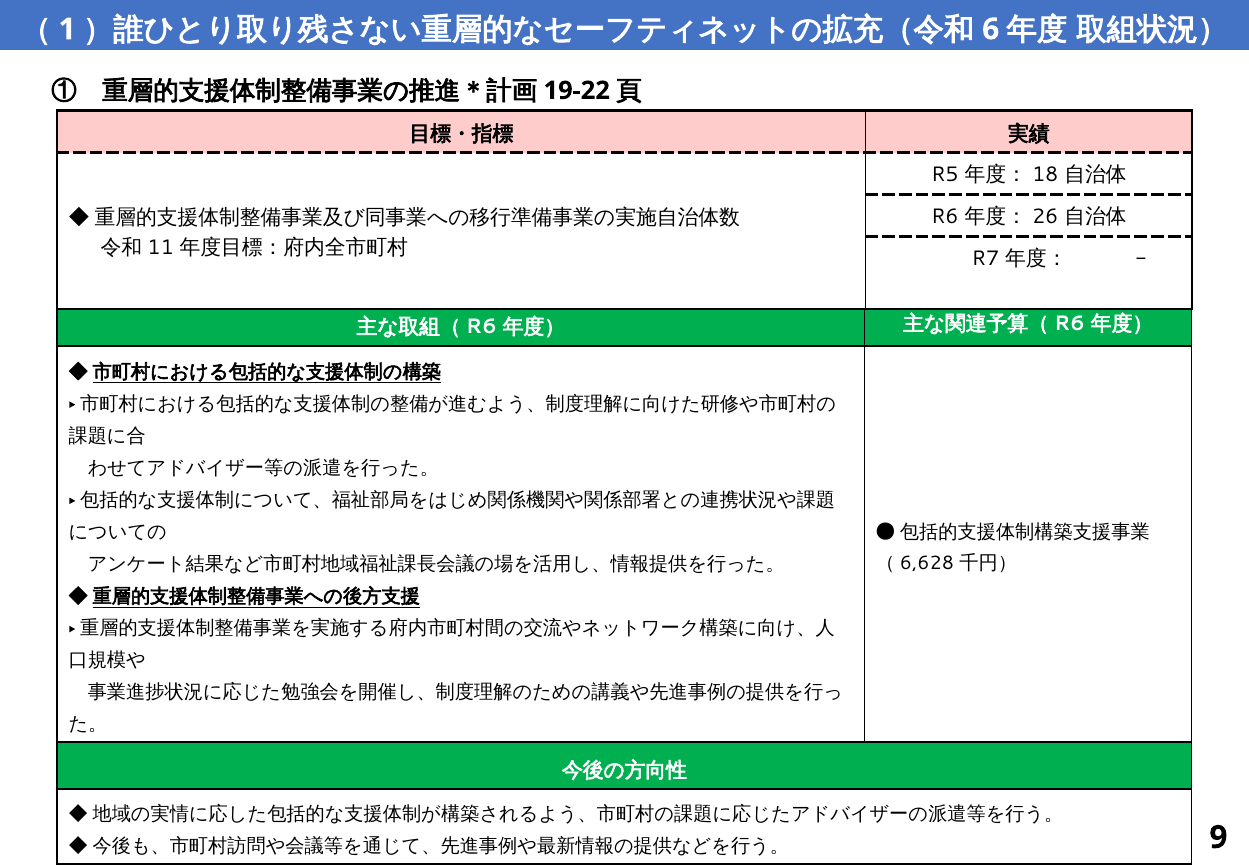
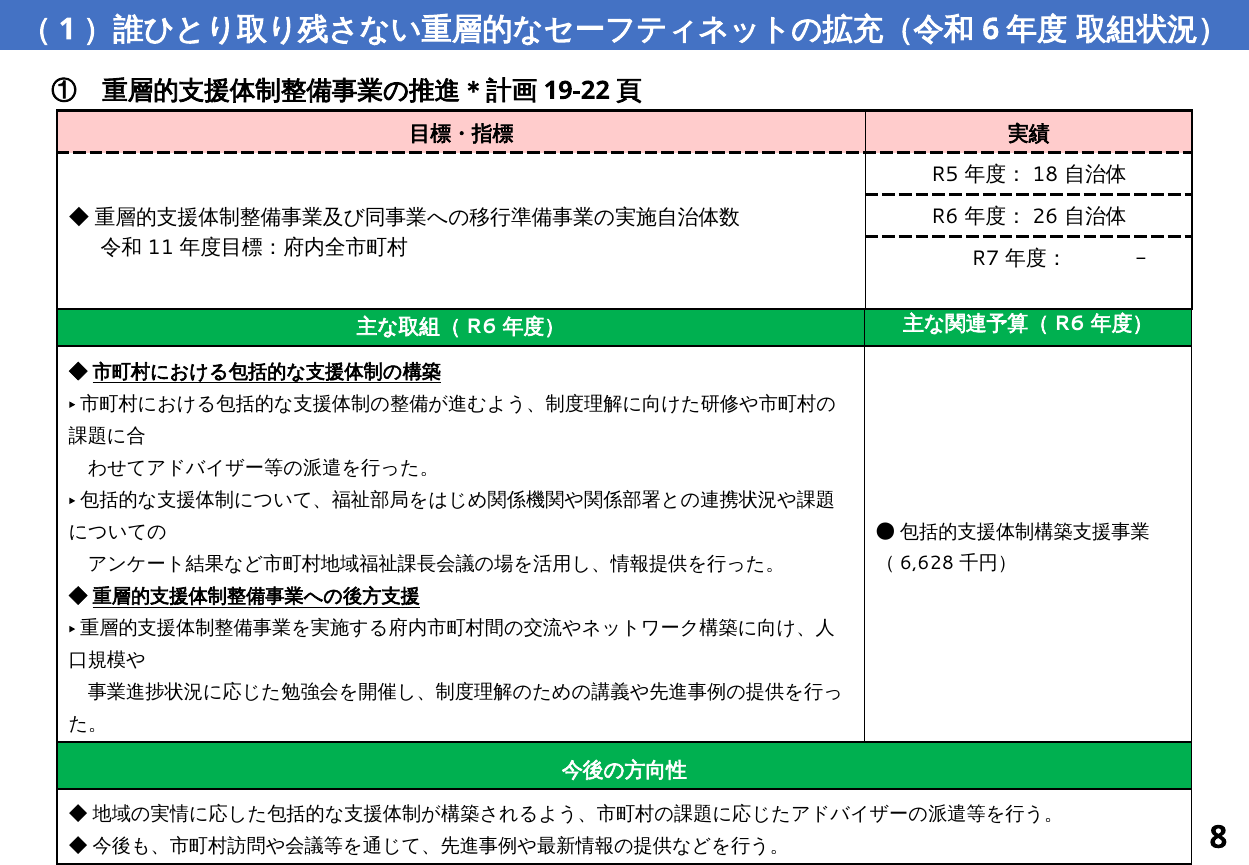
9: 9 -> 8 (1218, 837)
